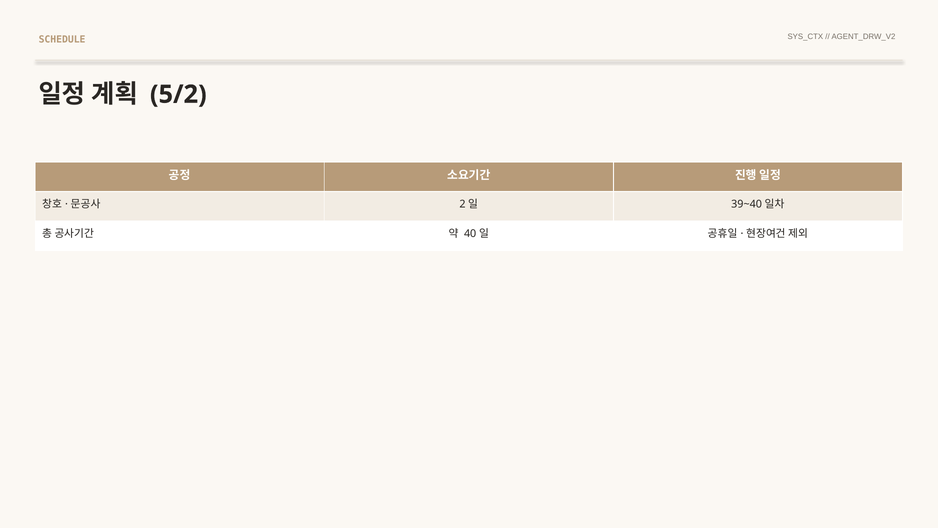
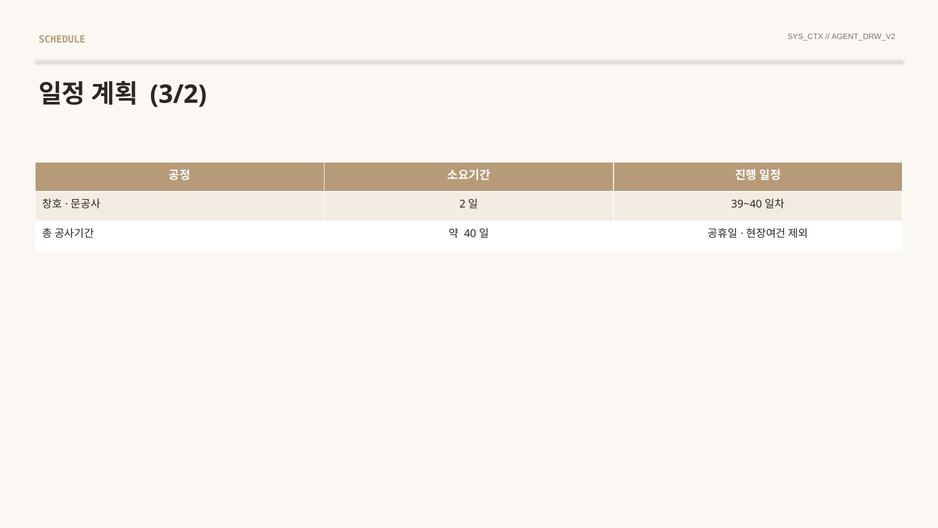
5/2: 5/2 -> 3/2 (178, 94)
